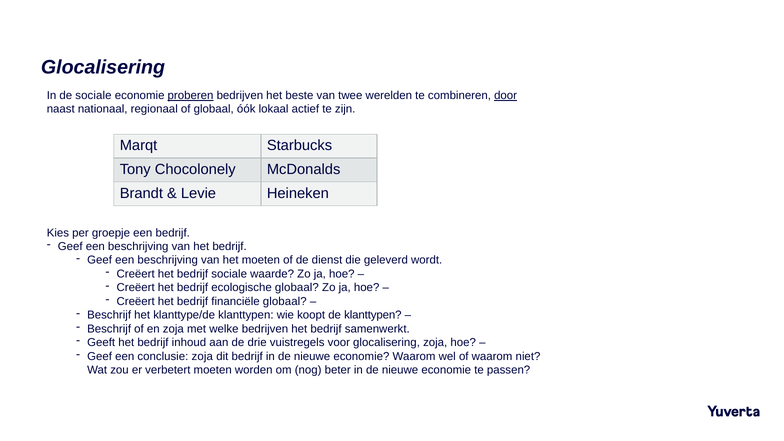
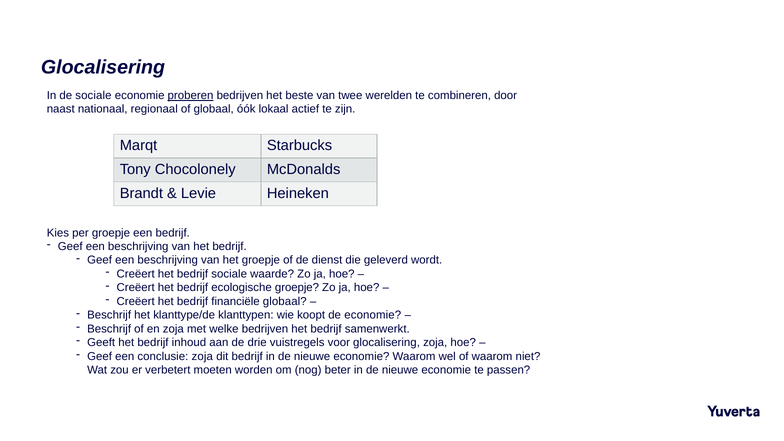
door underline: present -> none (506, 95)
het moeten: moeten -> groepje (261, 260)
ecologische globaal: globaal -> groepje (297, 288)
de klanttypen: klanttypen -> economie (373, 315)
